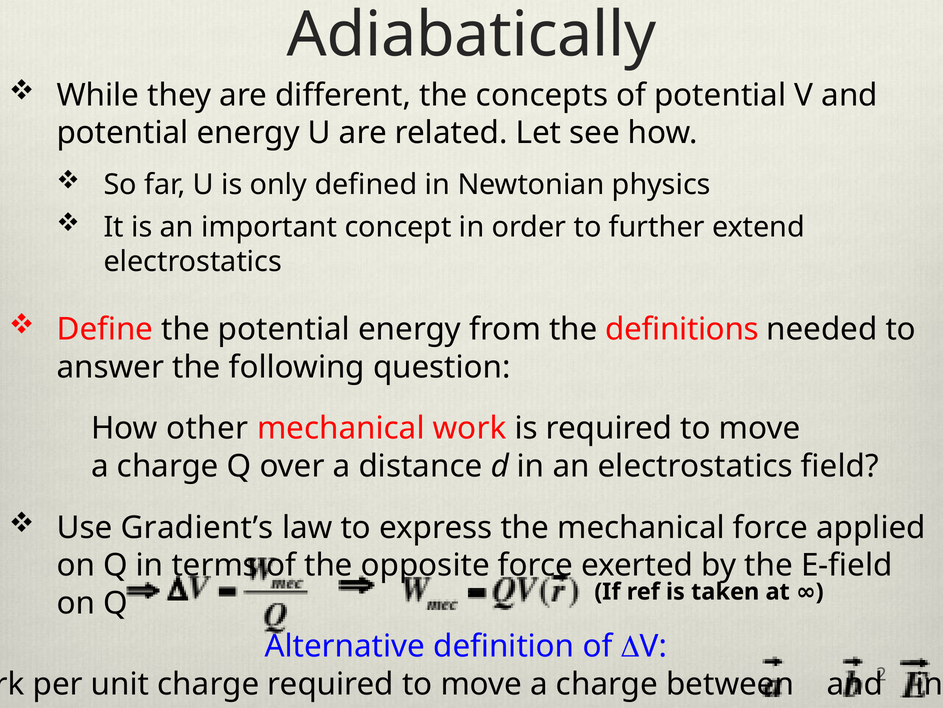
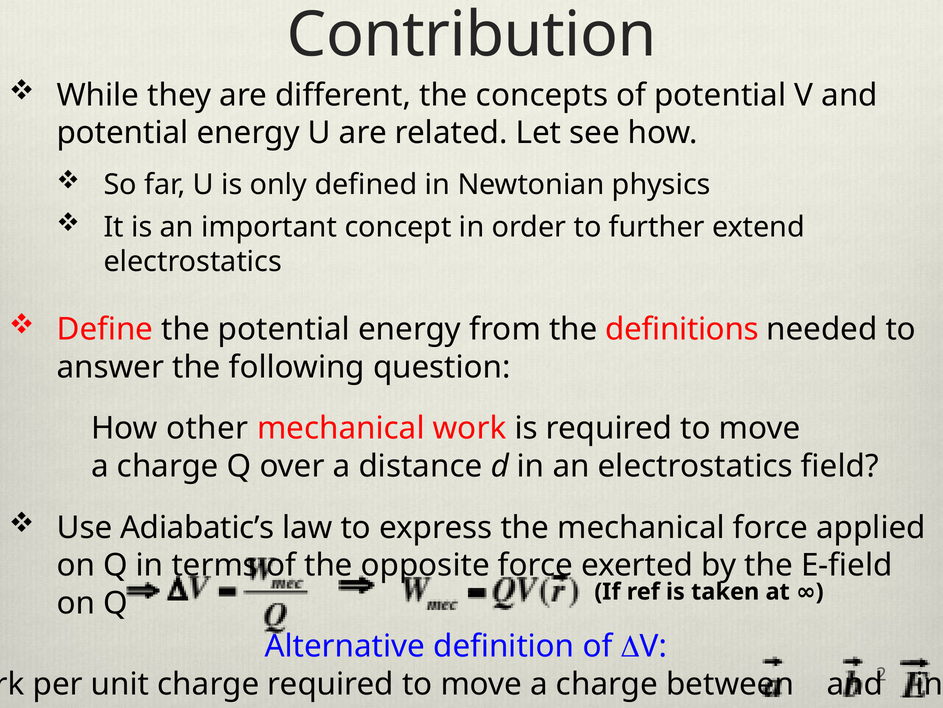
Adiabatically: Adiabatically -> Contribution (472, 35)
Gradient’s: Gradient’s -> Adiabatic’s (197, 527)
